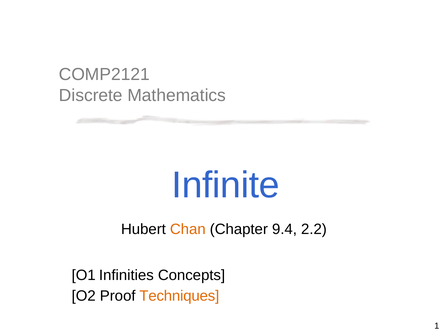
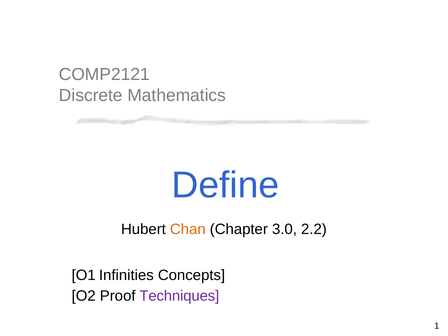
Infinite: Infinite -> Define (226, 185)
9.4: 9.4 -> 3.0 (284, 229)
Techniques colour: orange -> purple (179, 296)
